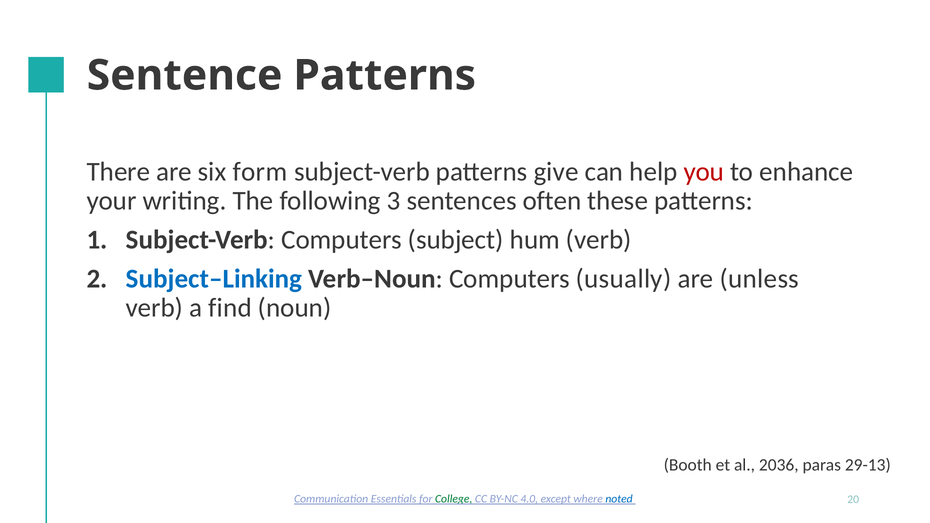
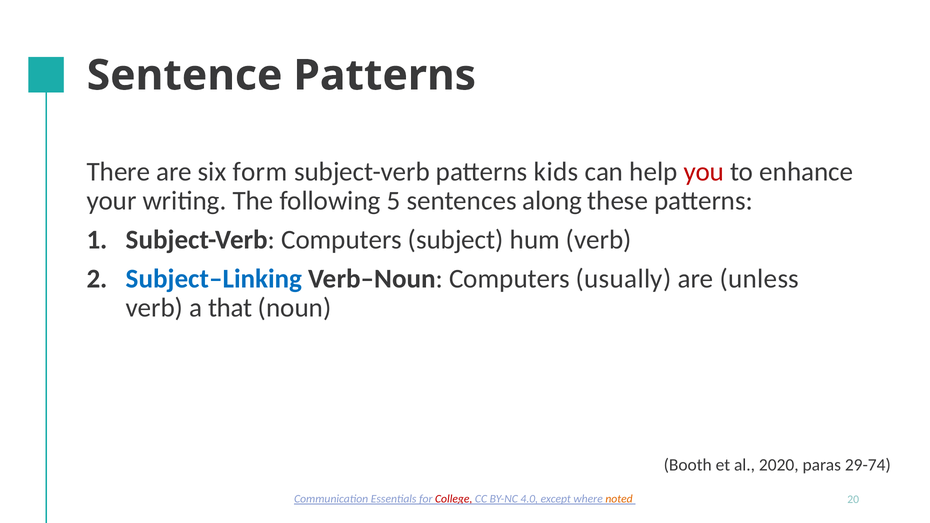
give: give -> kids (556, 172)
3: 3 -> 5 (394, 201)
often: often -> along (552, 201)
find: find -> that (230, 308)
2036: 2036 -> 2020 (779, 465)
29-13: 29-13 -> 29-74 (868, 465)
College colour: green -> red (454, 499)
noted colour: blue -> orange (619, 499)
